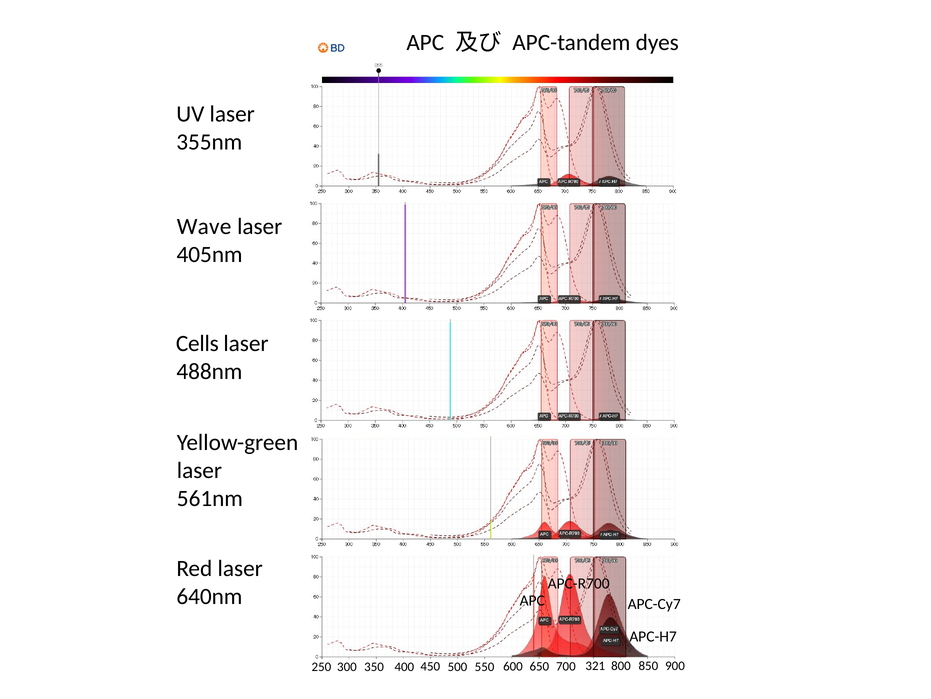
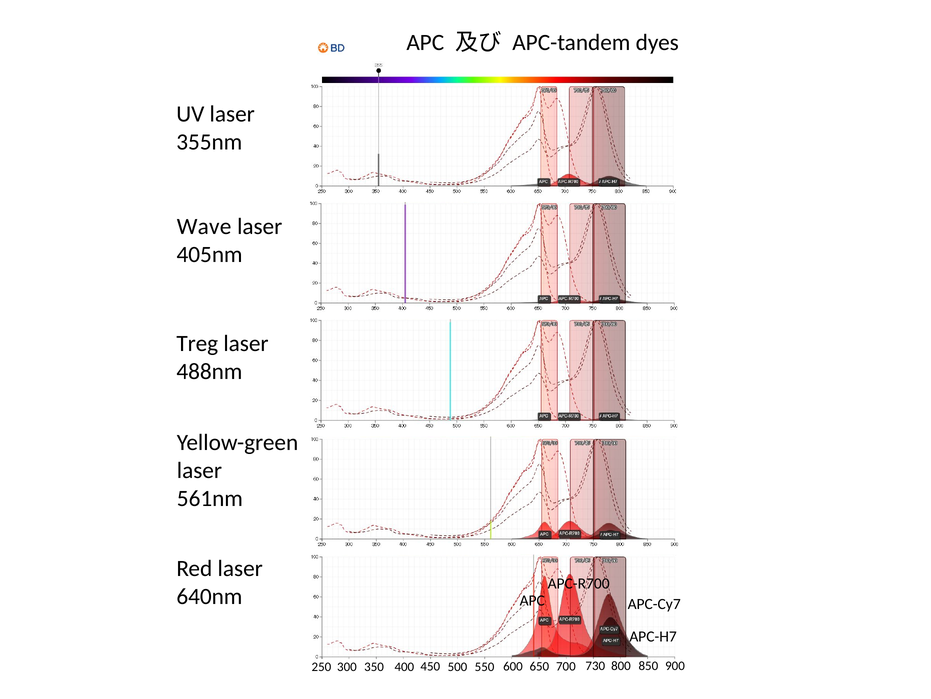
Cells: Cells -> Treg (197, 343)
321: 321 -> 730 (595, 665)
